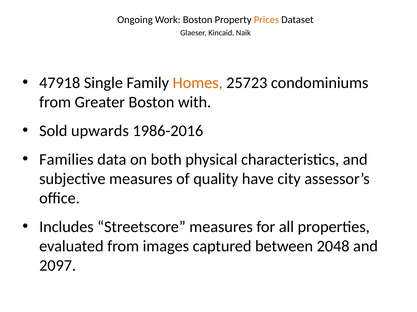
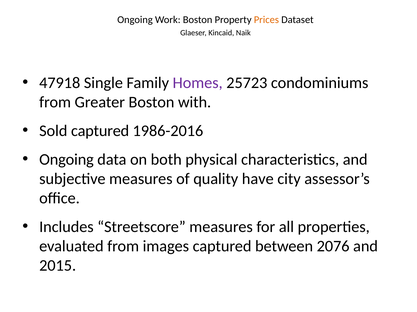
Homes colour: orange -> purple (198, 83)
Sold upwards: upwards -> captured (100, 131)
Families: Families -> Ongoing (66, 160)
2048: 2048 -> 2076 (333, 247)
2097: 2097 -> 2015 (58, 266)
